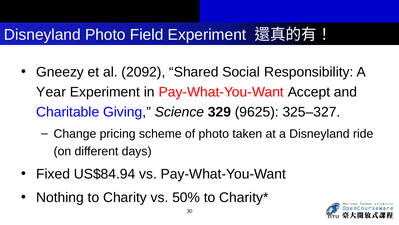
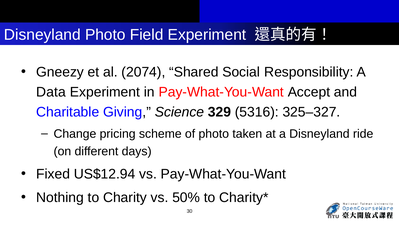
2092: 2092 -> 2074 (143, 72)
Year: Year -> Data (51, 92)
9625: 9625 -> 5316 (257, 112)
US$84.94: US$84.94 -> US$12.94 (105, 174)
